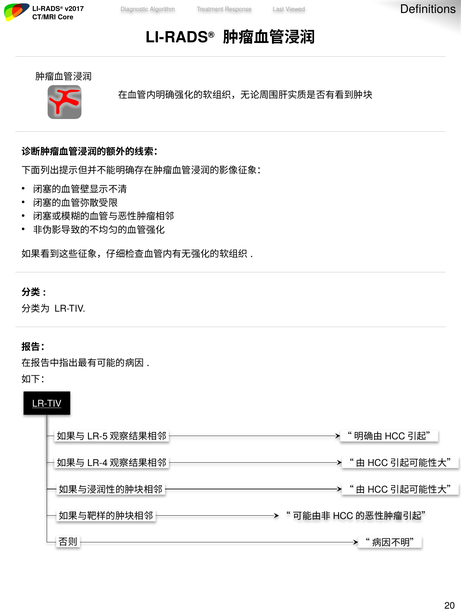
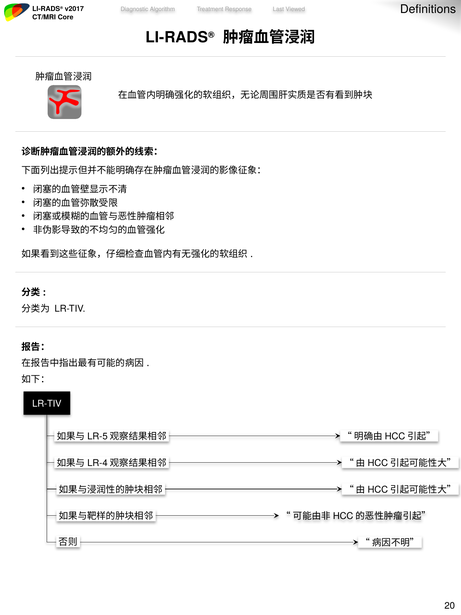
LR-TIV underline: present -> none (47, 404)
